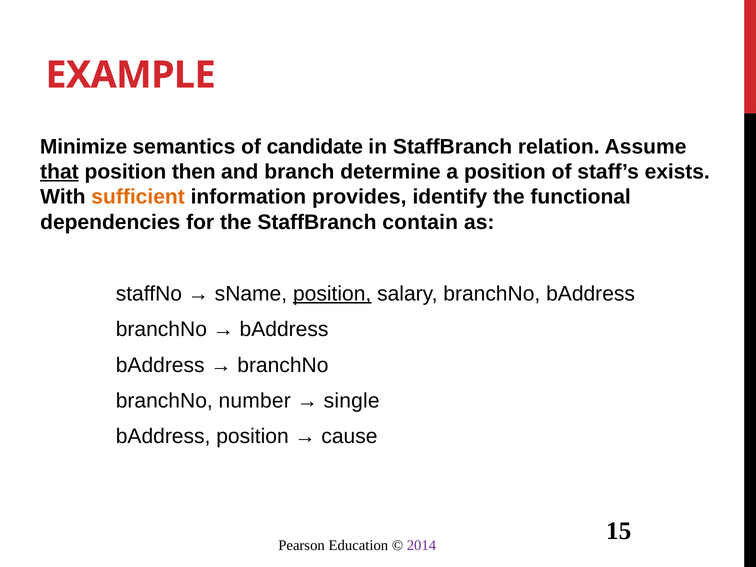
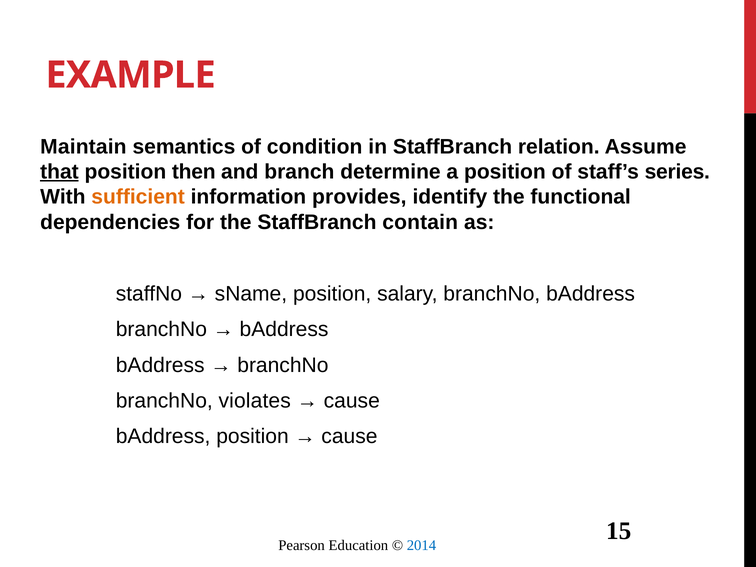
Minimize: Minimize -> Maintain (83, 147)
candidate: candidate -> condition (315, 147)
exists: exists -> series (677, 172)
position underline: present -> none (332, 294)
number: number -> violates (255, 401)
single: single -> cause (352, 401)
2014 colour: purple -> blue (421, 546)
